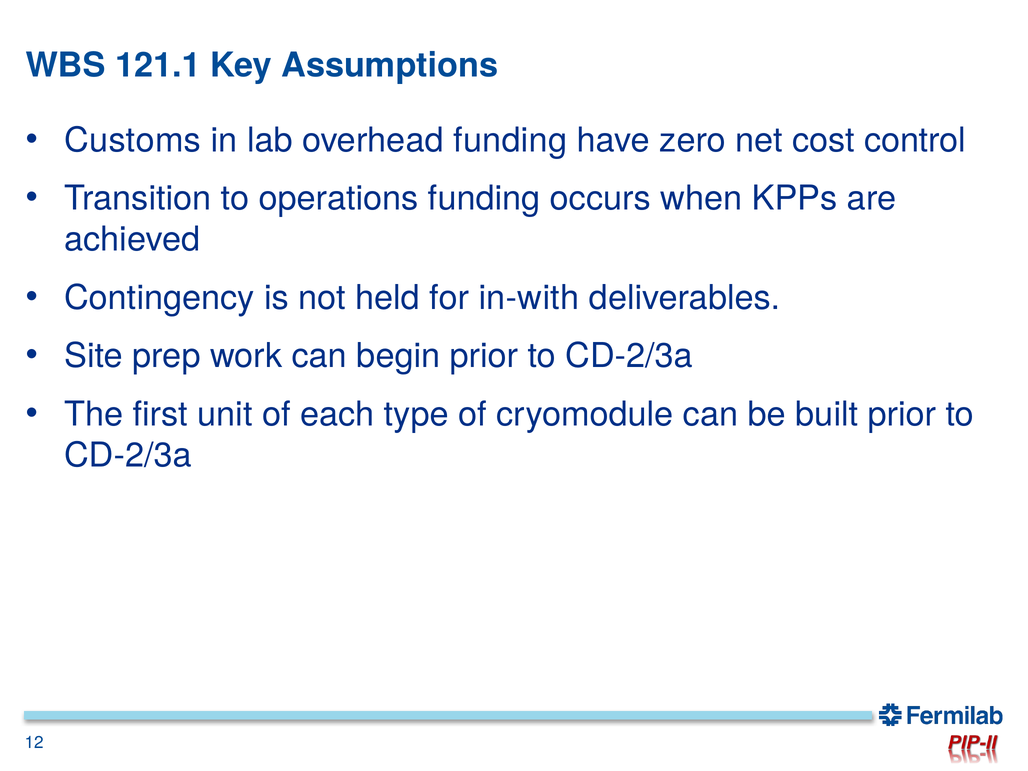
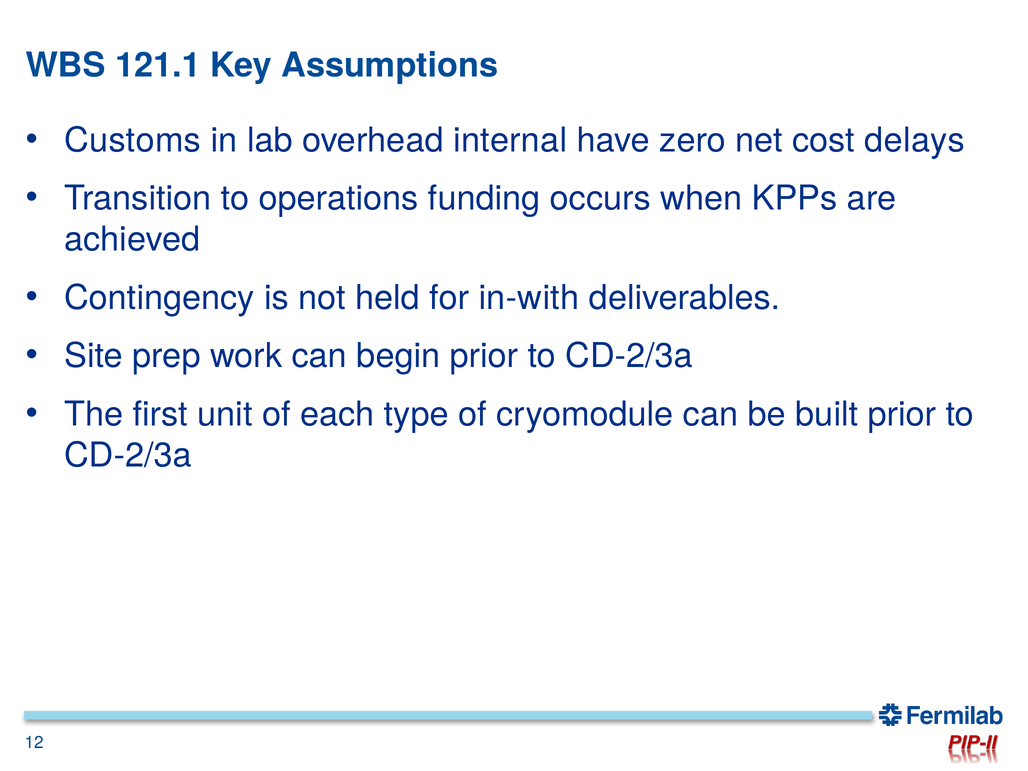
overhead funding: funding -> internal (510, 140)
control: control -> delays (915, 140)
